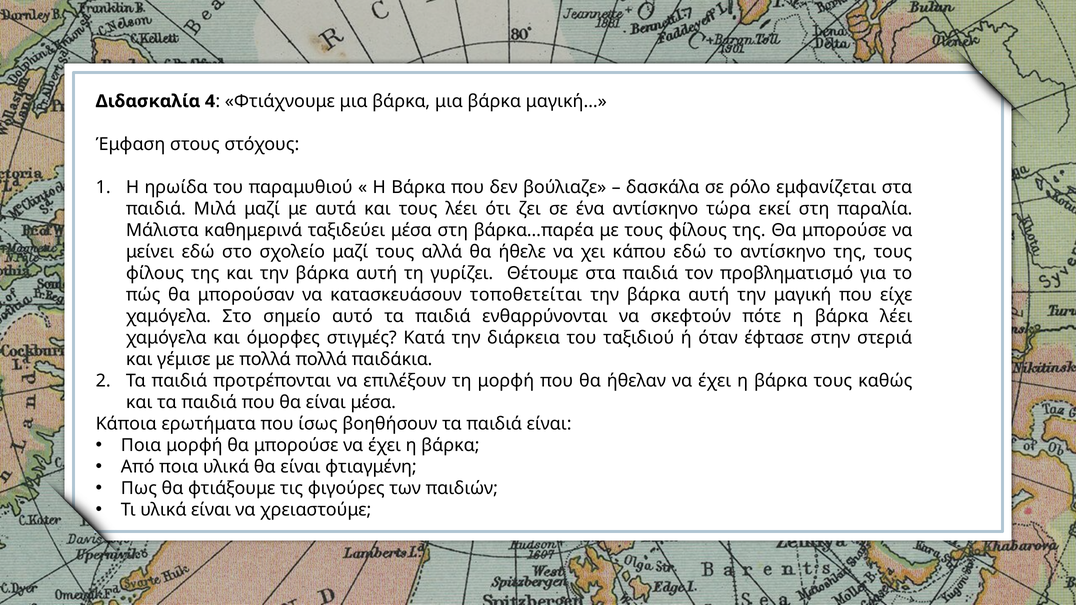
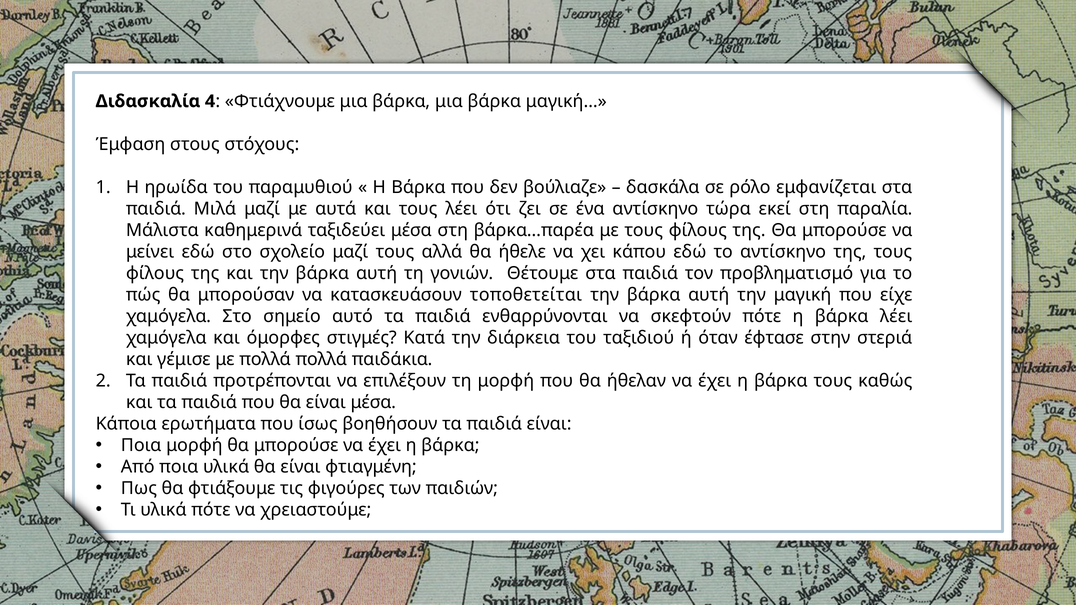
γυρίζει: γυρίζει -> γονιών (462, 273)
υλικά είναι: είναι -> πότε (211, 510)
